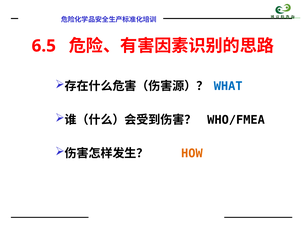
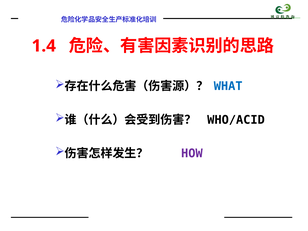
6.5: 6.5 -> 1.4 (44, 46)
WHO/FMEA: WHO/FMEA -> WHO/ACID (236, 120)
HOW colour: orange -> purple (192, 153)
